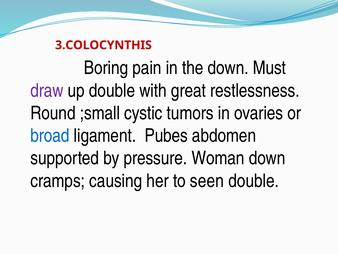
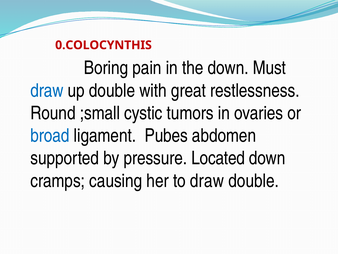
3.COLOCYNTHIS: 3.COLOCYNTHIS -> 0.COLOCYNTHIS (103, 45)
draw colour: purple -> blue (47, 90)
Woman: Woman -> Located (218, 158)
to seen: seen -> draw (207, 180)
